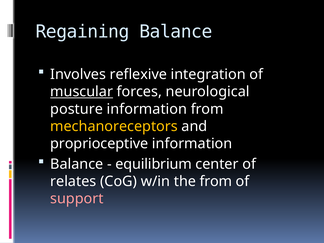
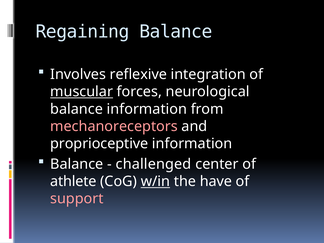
posture: posture -> balance (77, 109)
mechanoreceptors colour: yellow -> pink (114, 126)
equilibrium: equilibrium -> challenged (153, 164)
relates: relates -> athlete (73, 181)
w/in underline: none -> present (155, 181)
the from: from -> have (216, 181)
